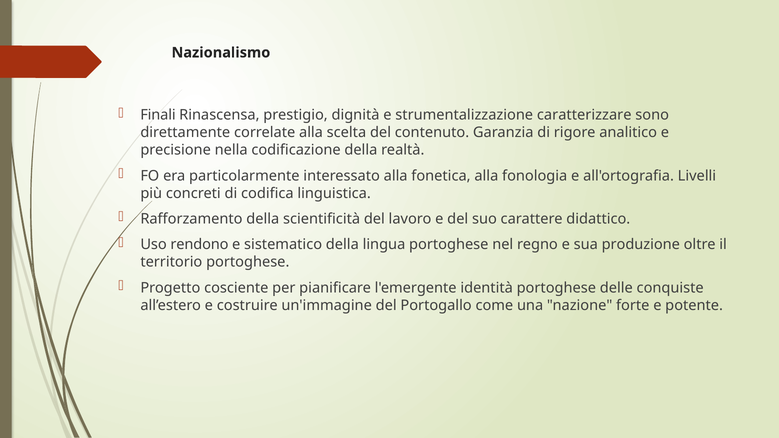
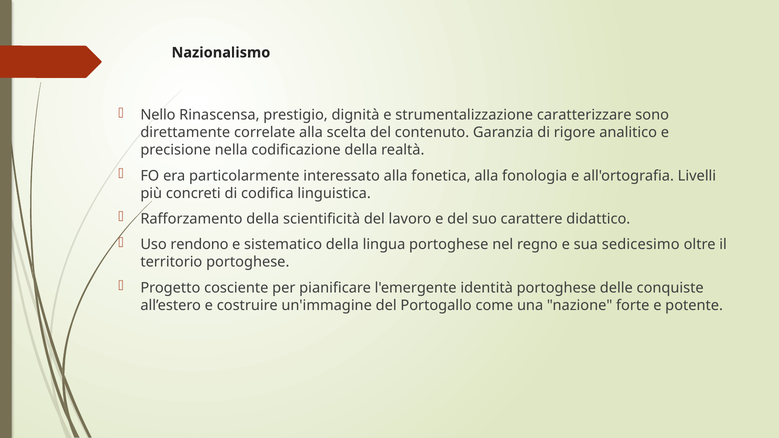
Finali: Finali -> Nello (158, 115)
produzione: produzione -> sedicesimo (641, 245)
